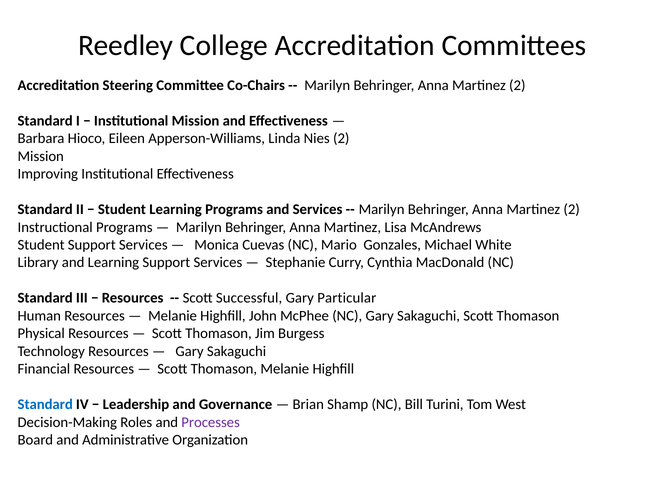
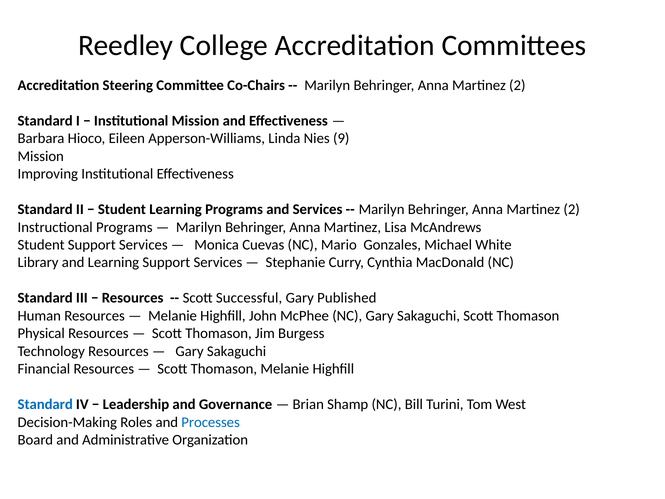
Nies 2: 2 -> 9 (341, 138)
Particular: Particular -> Published (347, 298)
Processes colour: purple -> blue (211, 422)
